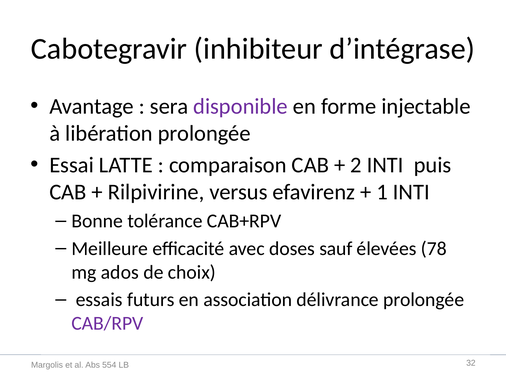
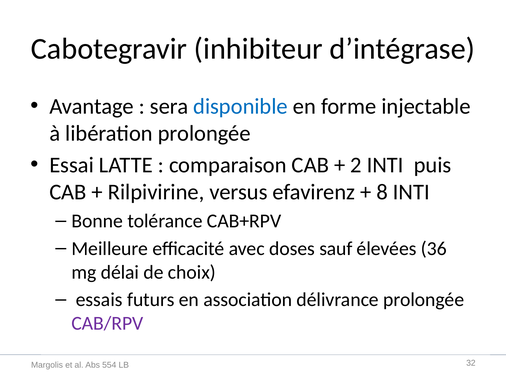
disponible colour: purple -> blue (241, 106)
1: 1 -> 8 (382, 192)
78: 78 -> 36 (434, 248)
ados: ados -> délai (120, 272)
